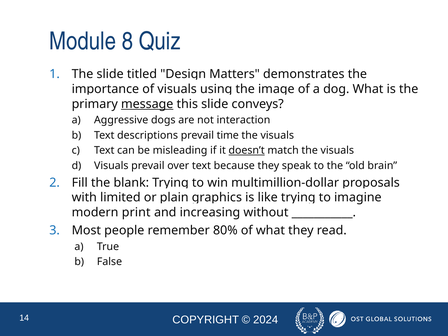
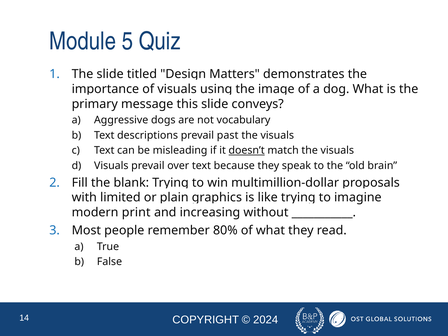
8: 8 -> 5 (127, 41)
message underline: present -> none (147, 104)
interaction: interaction -> vocabulary (243, 120)
time: time -> past (228, 135)
